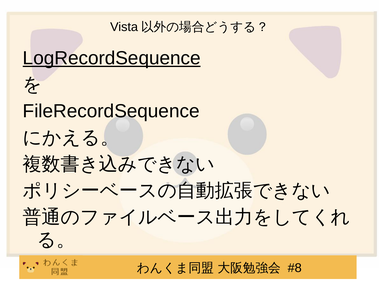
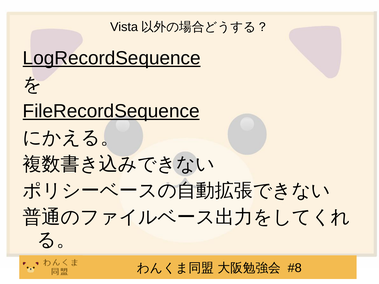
FileRecordSequence underline: none -> present (111, 111)
